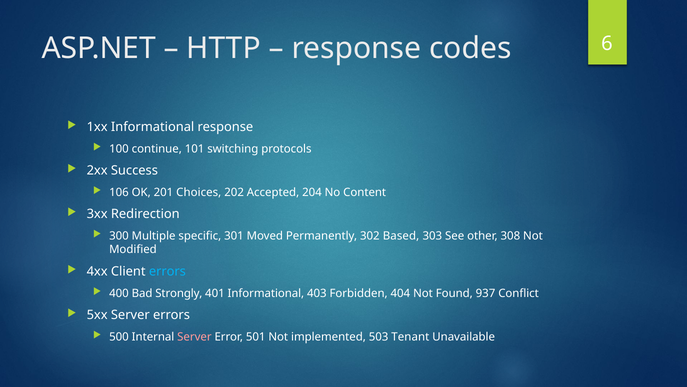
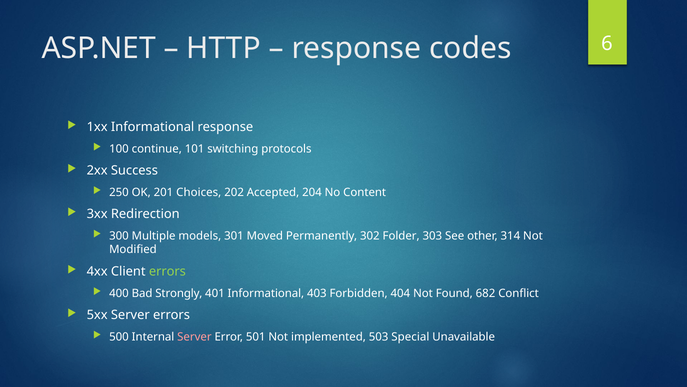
106: 106 -> 250 (119, 192)
specific: specific -> models (200, 236)
Based: Based -> Folder (401, 236)
308: 308 -> 314 (510, 236)
errors colour: light blue -> light green (167, 271)
937: 937 -> 682 (486, 293)
Tenant: Tenant -> Special (410, 336)
